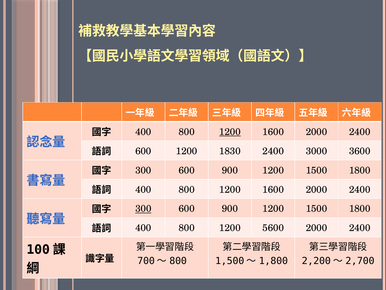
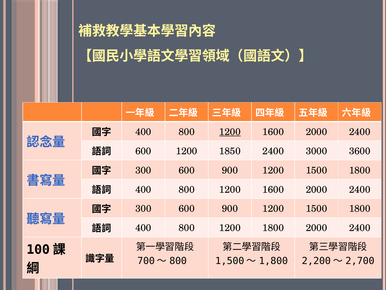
1830: 1830 -> 1850 (230, 151)
300 underline: present -> none (143, 208)
1200 5600: 5600 -> 1800 (273, 228)
